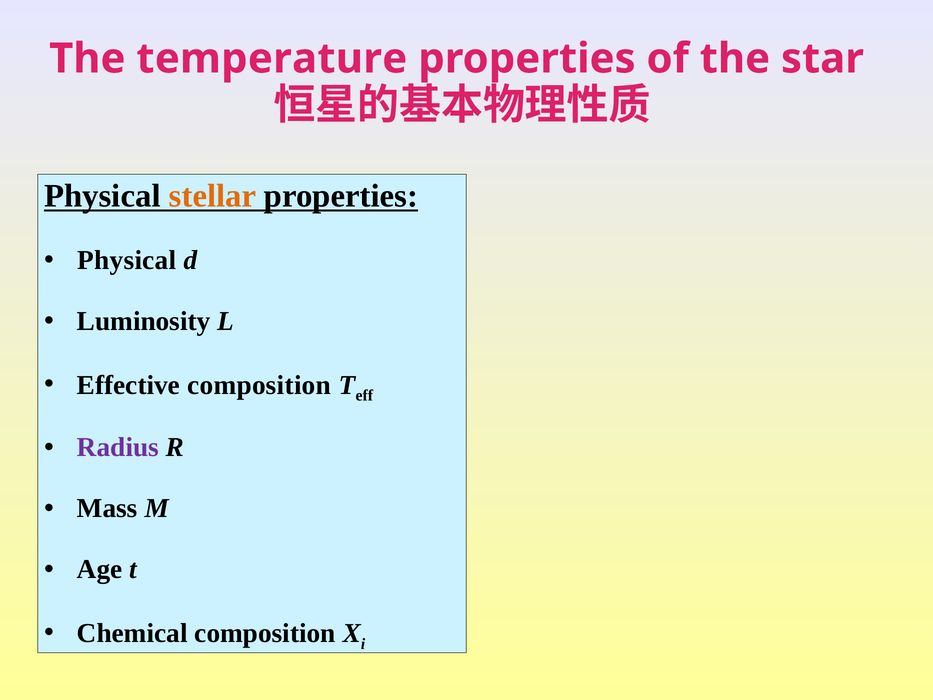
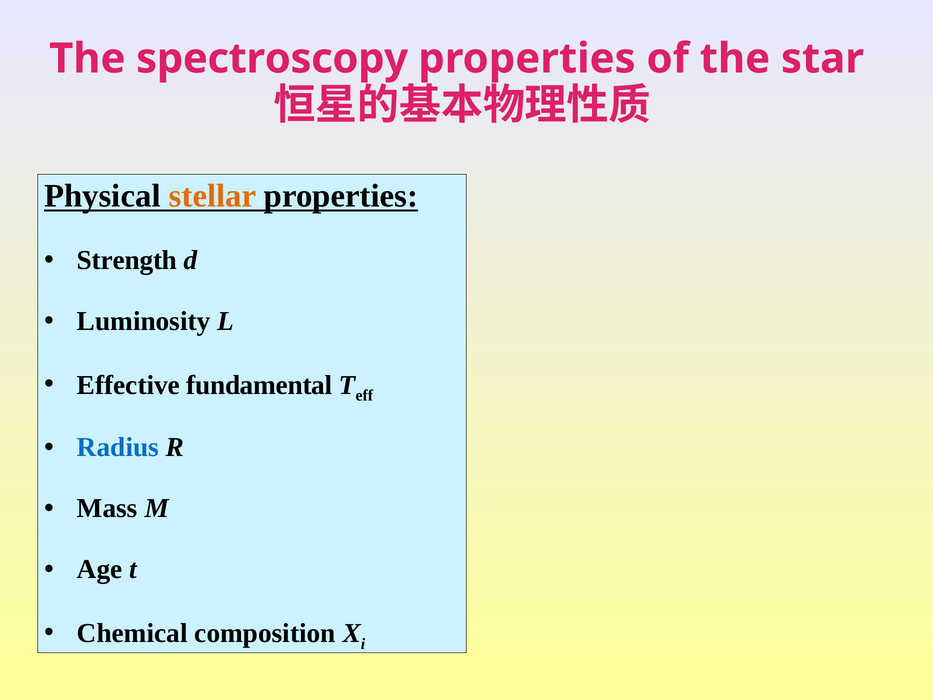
temperature: temperature -> spectroscopy (272, 59)
Physical: Physical -> Strength (127, 260)
Effective composition: composition -> fundamental (259, 385)
Radius colour: purple -> blue (118, 447)
